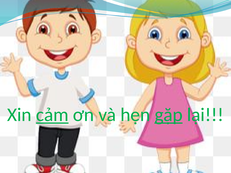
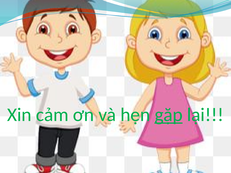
cảm underline: present -> none (52, 115)
